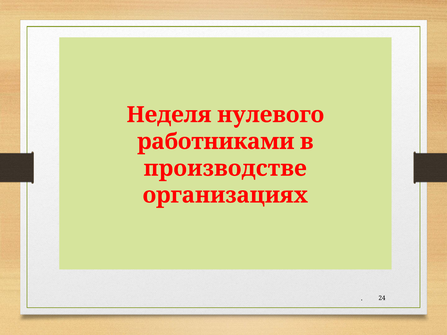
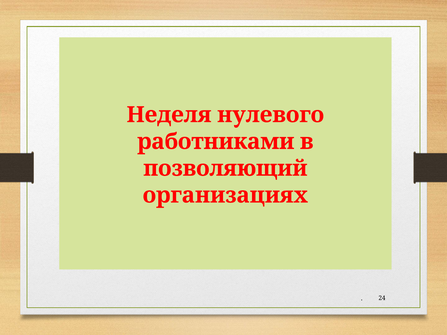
производстве: производстве -> позволяющий (225, 169)
